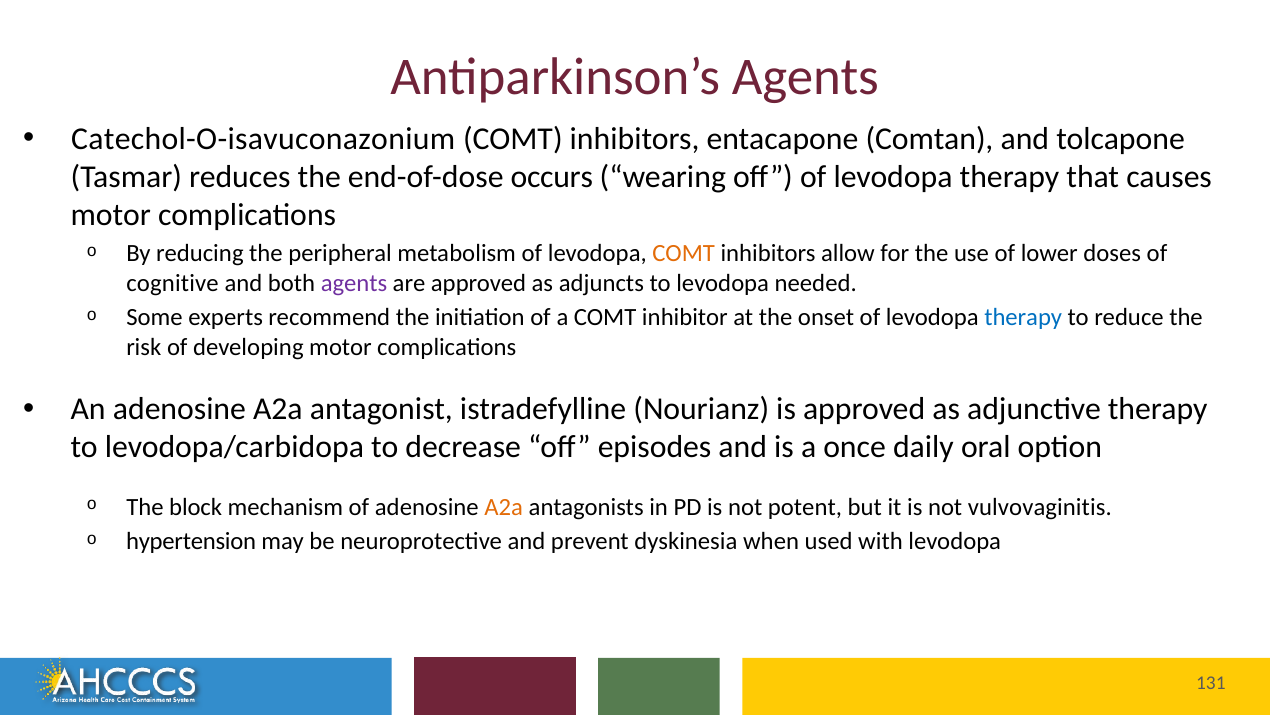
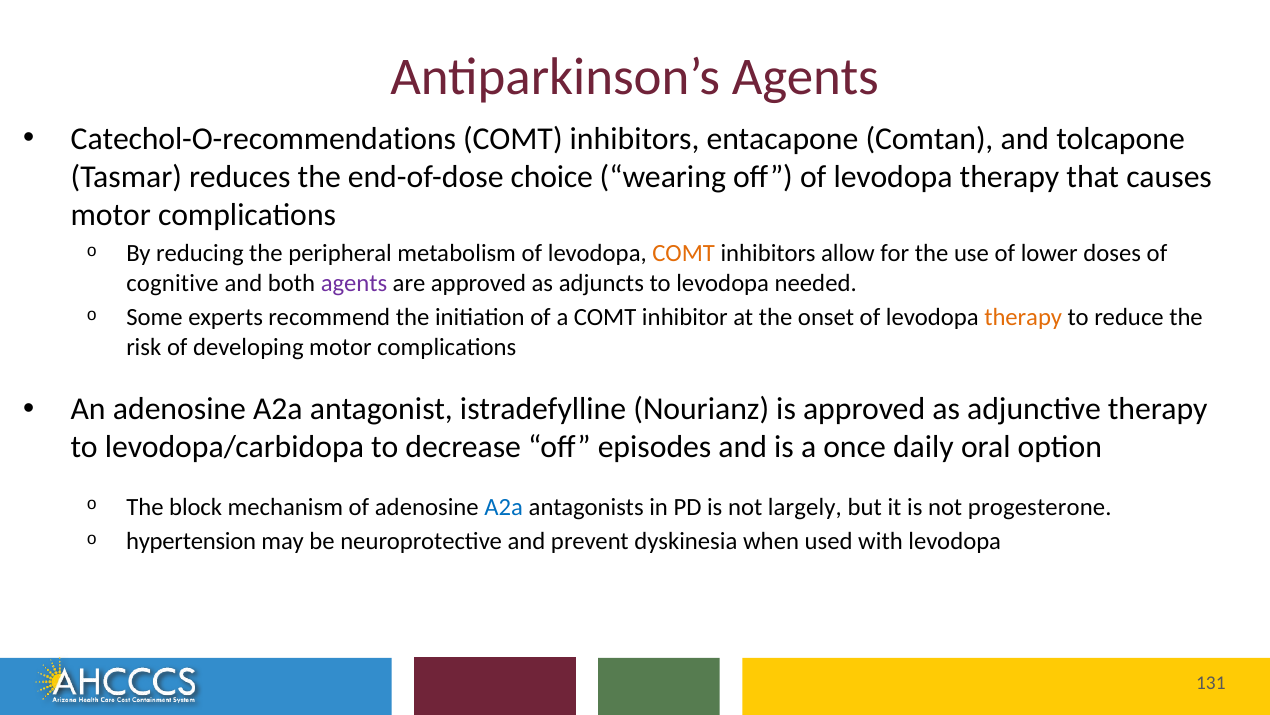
Catechol-O-isavuconazonium: Catechol-O-isavuconazonium -> Catechol-O-recommendations (263, 139)
occurs: occurs -> choice (552, 177)
therapy colour: blue -> orange (1023, 317)
A2a colour: orange -> blue (504, 507)
potent: potent -> largely (805, 507)
vulvovaginitis: vulvovaginitis -> progesterone (1040, 507)
